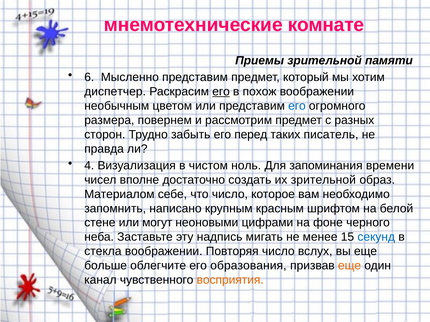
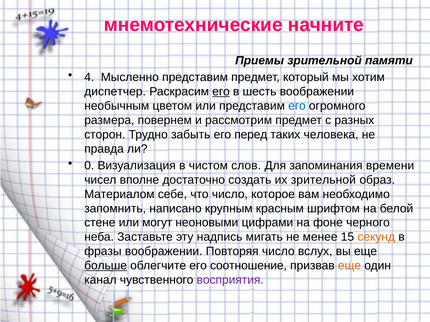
комнате: комнате -> начните (326, 25)
6: 6 -> 4 (89, 77)
похож: похож -> шесть (260, 92)
писатель: писатель -> человека (331, 135)
4: 4 -> 0 (89, 166)
ноль: ноль -> слов (246, 166)
секунд colour: blue -> orange (376, 237)
стекла: стекла -> фразы (103, 252)
больше underline: none -> present (106, 266)
образования: образования -> соотношение (249, 266)
восприятия colour: orange -> purple (230, 280)
